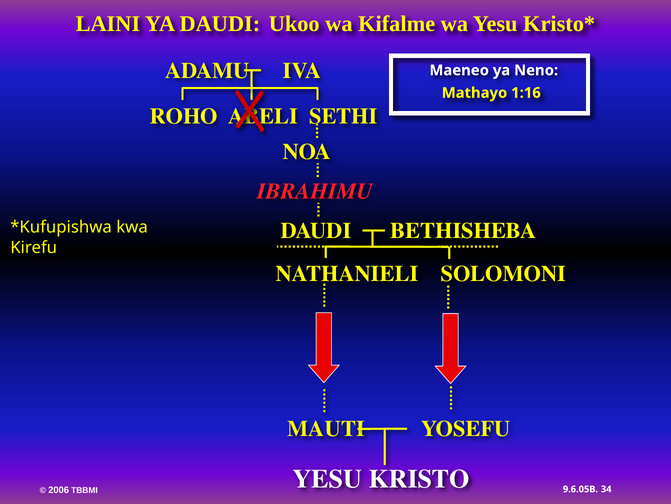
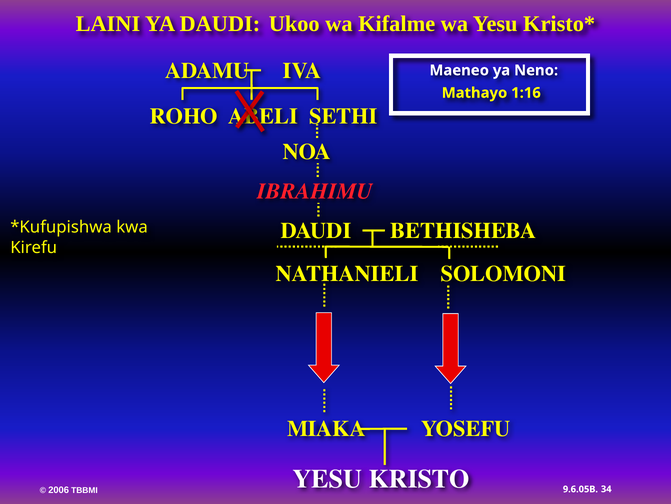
MAUTI: MAUTI -> MIAKA (326, 428)
